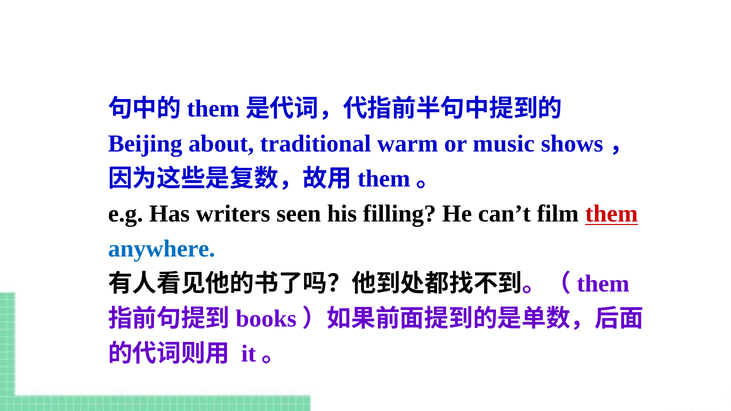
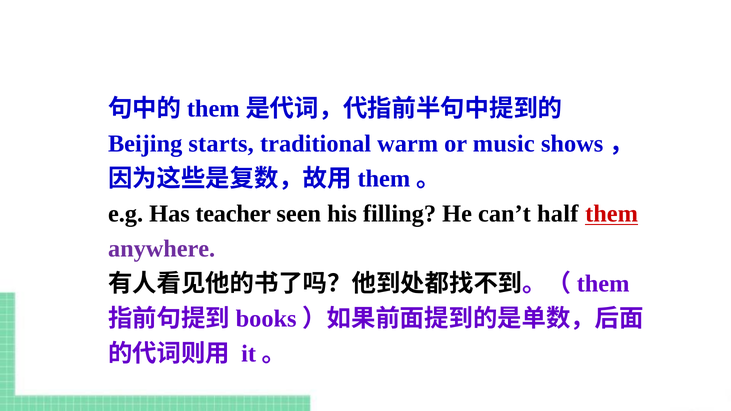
about: about -> starts (221, 144)
writers: writers -> teacher (233, 214)
film: film -> half (558, 214)
anywhere colour: blue -> purple (162, 249)
